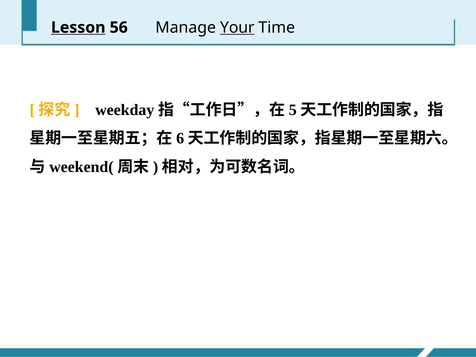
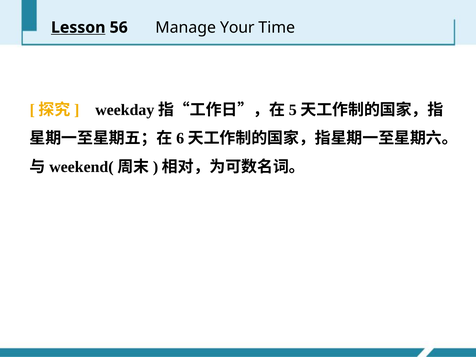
Your underline: present -> none (237, 28)
